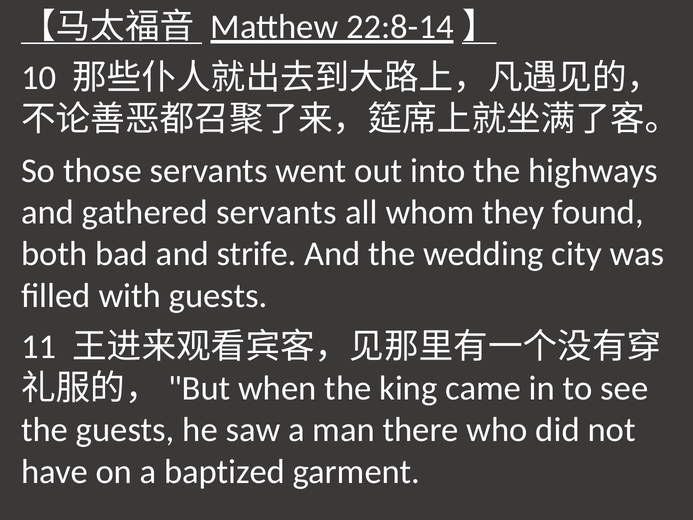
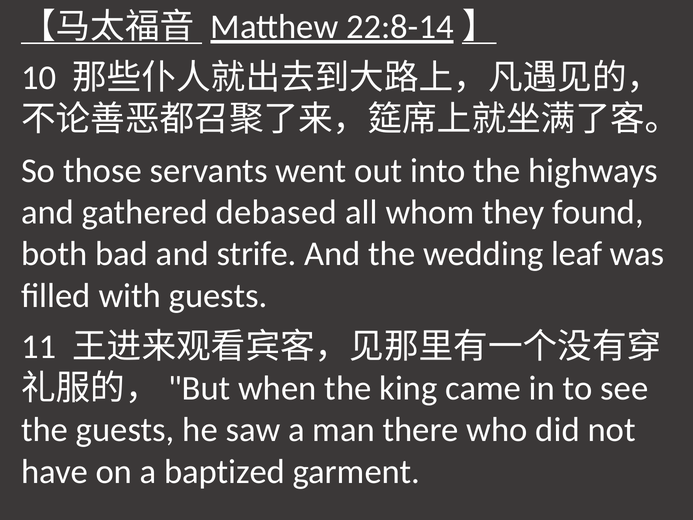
gathered servants: servants -> debased (276, 212)
city: city -> leaf (577, 254)
